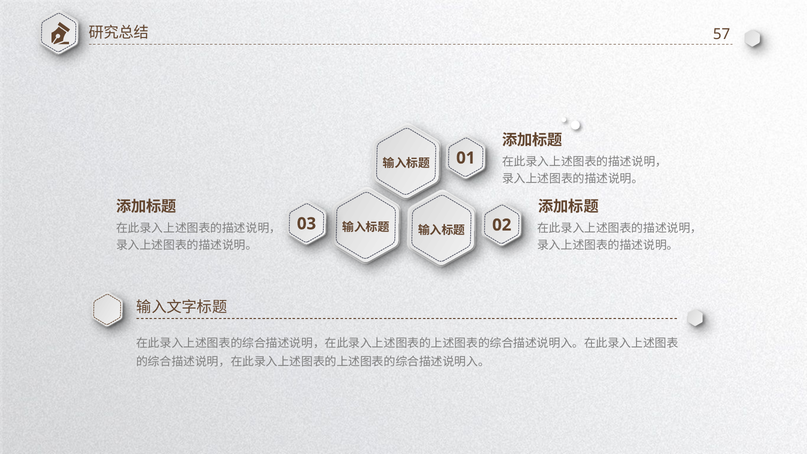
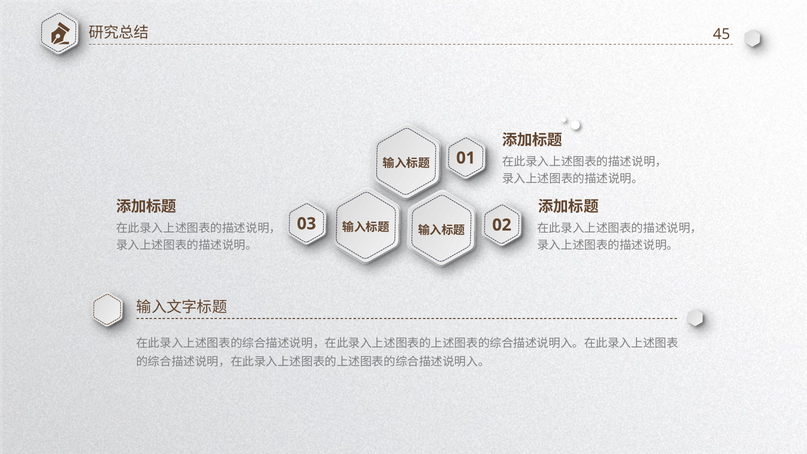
57: 57 -> 45 (722, 34)
